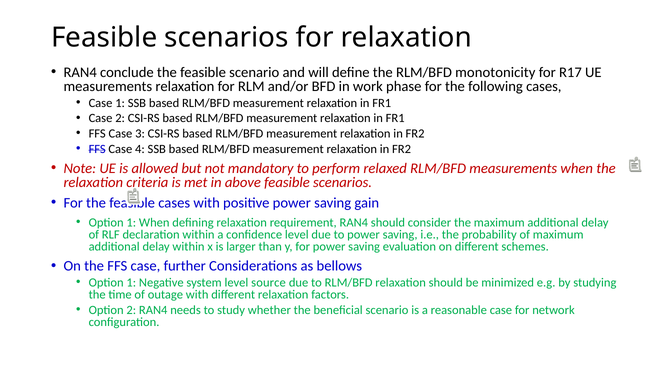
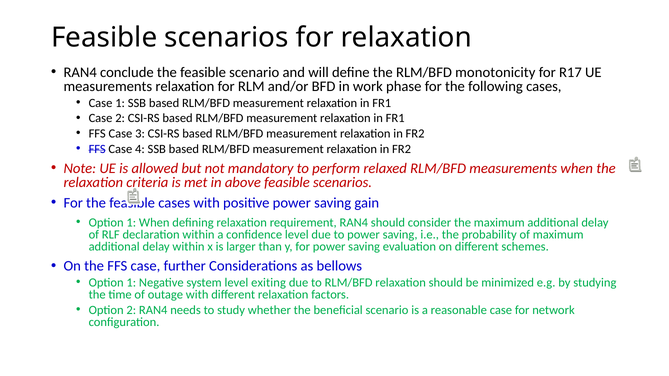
source: source -> exiting (269, 283)
